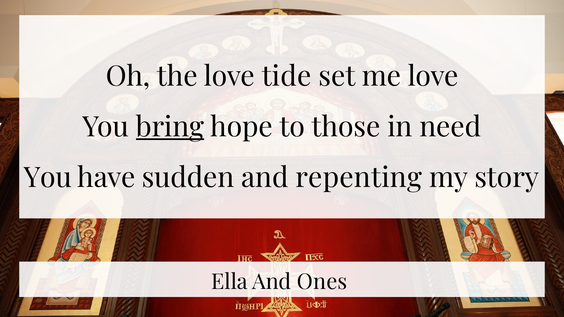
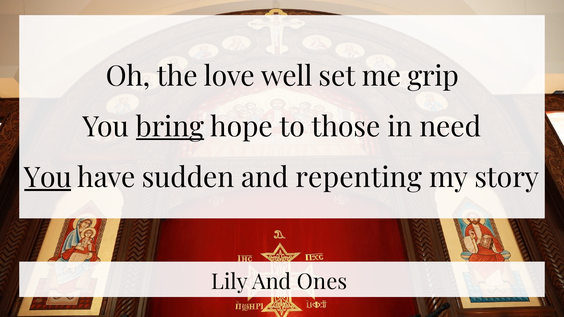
tide: tide -> well (287, 76)
me love: love -> grip (433, 76)
You underline: none -> present (48, 178)
Ella: Ella -> Lily (229, 282)
